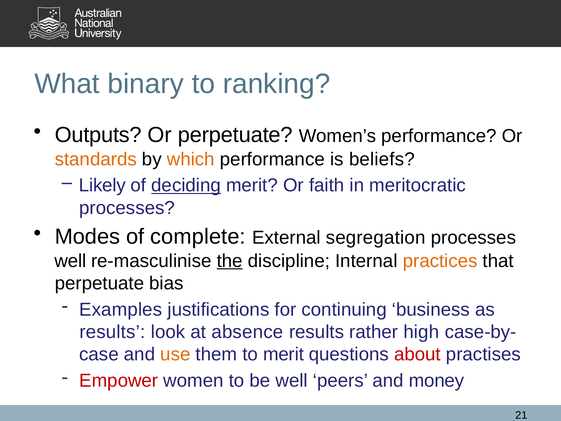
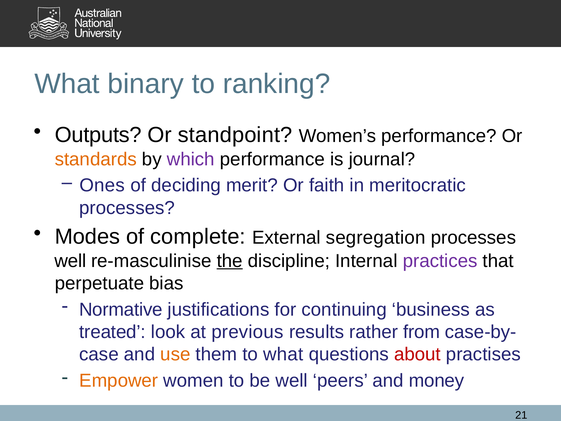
Or perpetuate: perpetuate -> standpoint (235, 135)
which colour: orange -> purple (191, 159)
beliefs: beliefs -> journal (382, 159)
Likely: Likely -> Ones (102, 185)
deciding underline: present -> none (186, 185)
practices colour: orange -> purple (440, 261)
Examples: Examples -> Normative (121, 309)
results: results -> treated (113, 332)
absence: absence -> previous (247, 332)
high: high -> from (422, 332)
to merit: merit -> what (283, 354)
Empower colour: red -> orange (119, 380)
